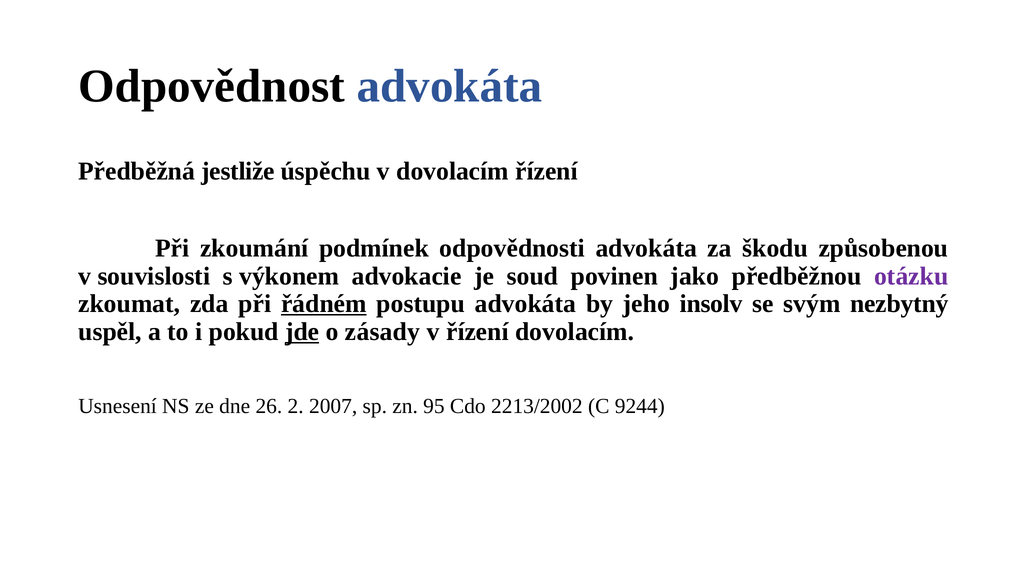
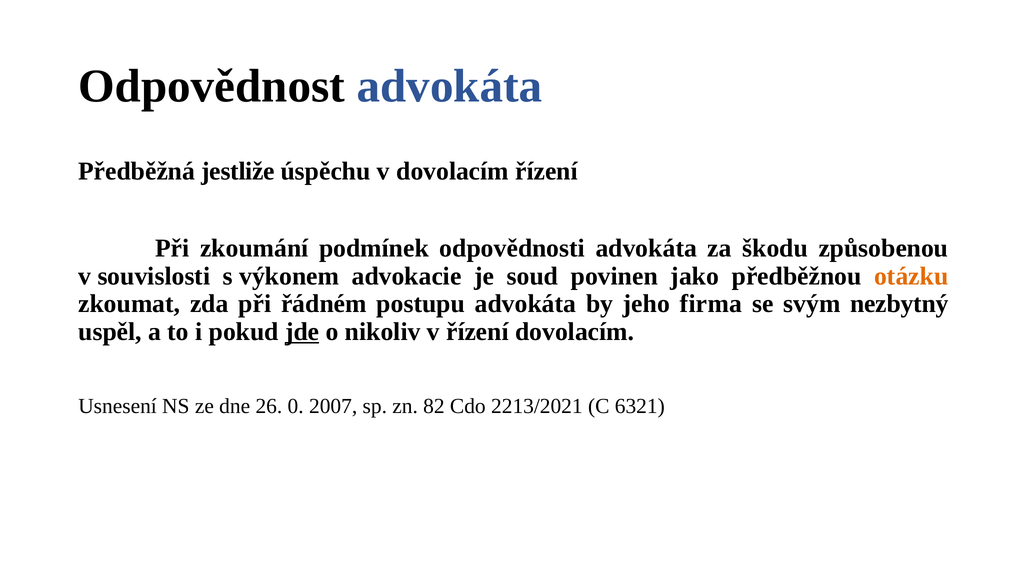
otázku colour: purple -> orange (911, 276)
řádném underline: present -> none (324, 304)
insolv: insolv -> firma (711, 304)
zásady: zásady -> nikoliv (383, 331)
2: 2 -> 0 (296, 406)
95: 95 -> 82 (434, 406)
2213/2002: 2213/2002 -> 2213/2021 (537, 406)
9244: 9244 -> 6321 (640, 406)
